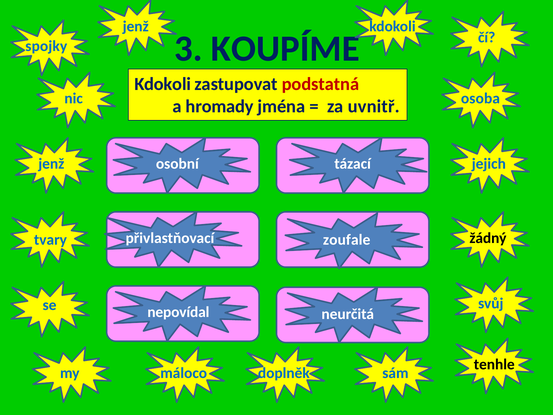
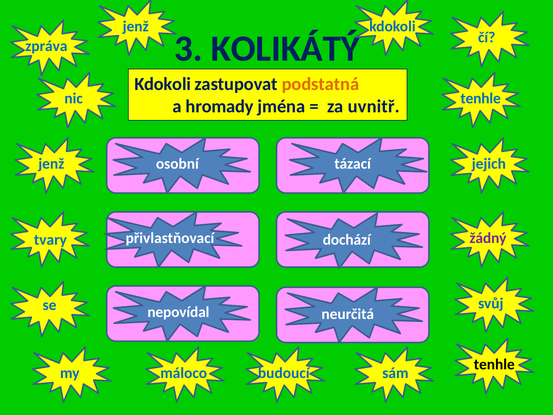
KOUPÍME: KOUPÍME -> KOLIKÁTÝ (285, 49)
spojky: spojky -> zpráva (46, 46)
podstatná colour: red -> orange (320, 84)
osoba: osoba -> tenhle (481, 98)
žádný colour: black -> purple (488, 238)
zoufale: zoufale -> dochází (347, 240)
doplněk: doplněk -> budoucí (284, 373)
